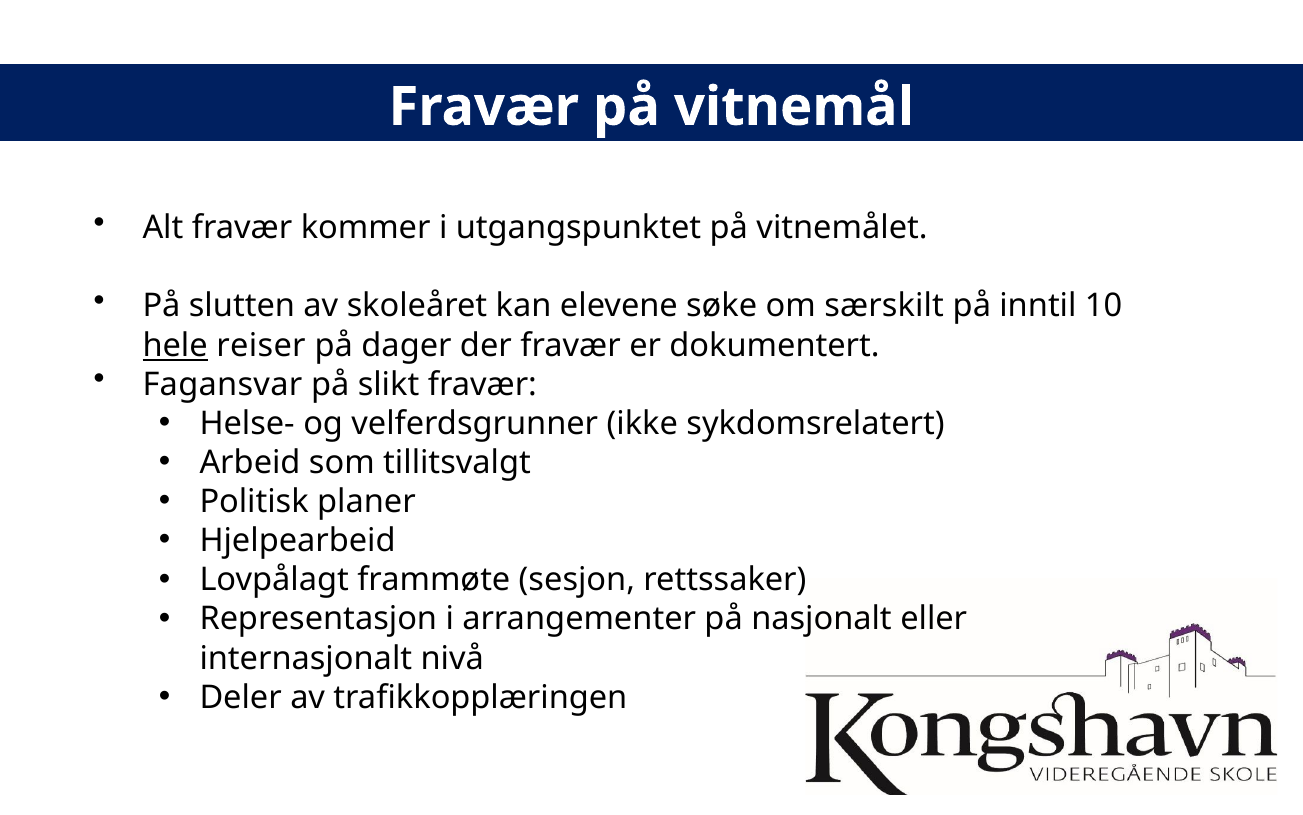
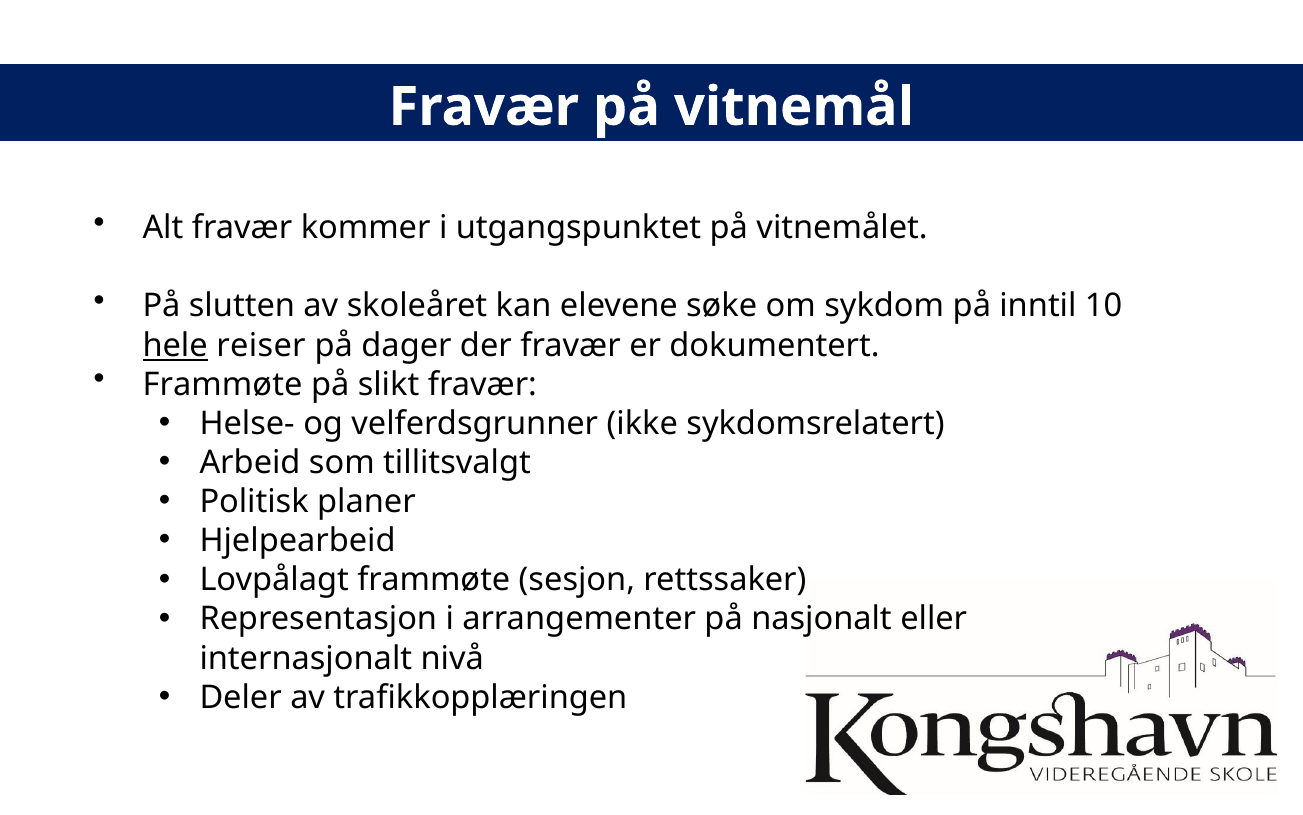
særskilt: særskilt -> sykdom (884, 306)
Fagansvar: Fagansvar -> Frammøte (223, 384)
